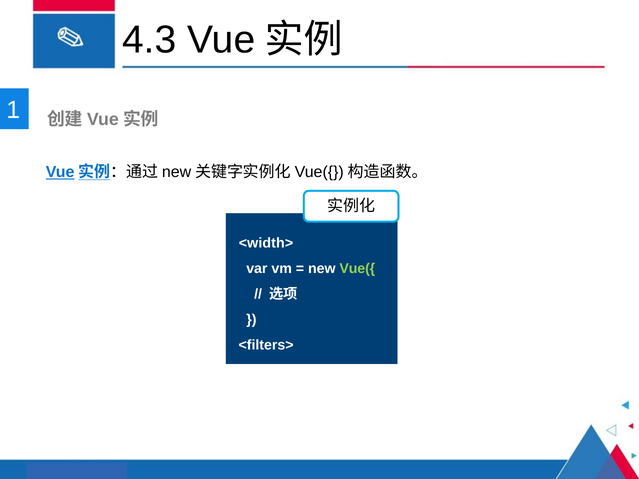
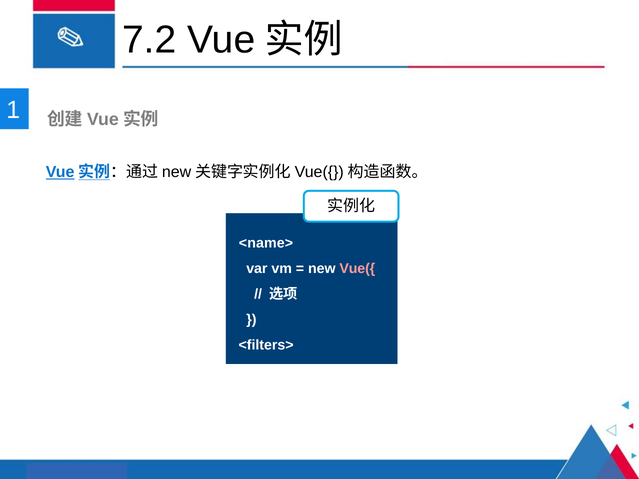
4.3: 4.3 -> 7.2 (149, 40)
<width>: <width> -> <name> (266, 243)
Vue({ colour: light green -> pink (357, 269)
